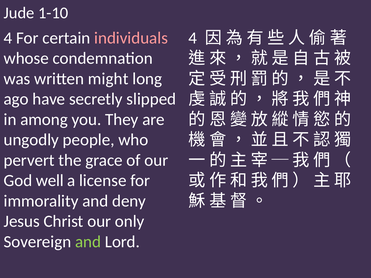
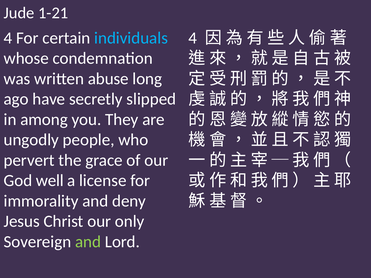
1-10: 1-10 -> 1-21 (53, 13)
individuals colour: pink -> light blue (131, 38)
might: might -> abuse (108, 79)
